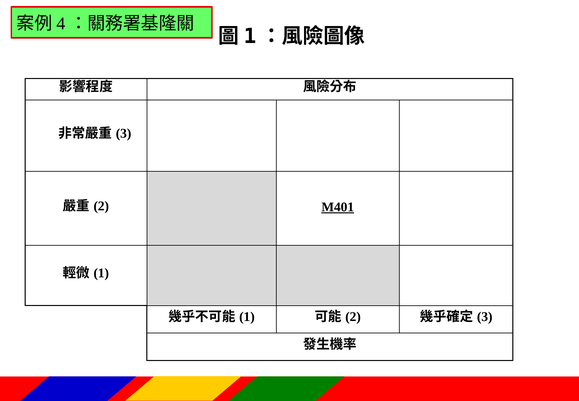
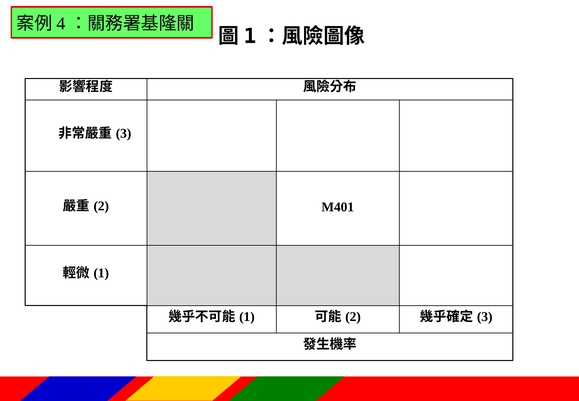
M401 underline: present -> none (338, 207)
